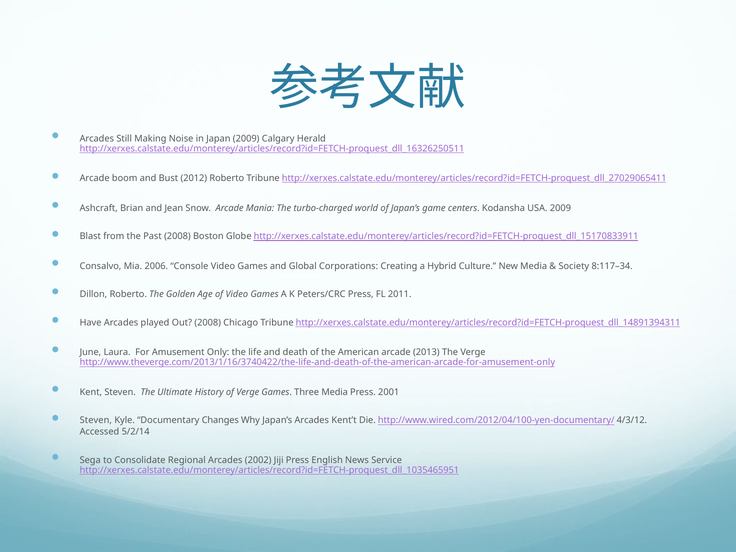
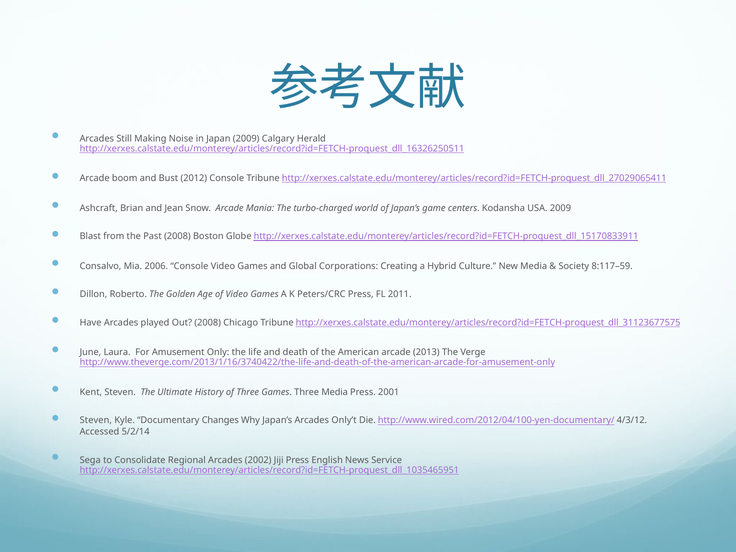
2012 Roberto: Roberto -> Console (227, 178)
8:117–34: 8:117–34 -> 8:117–59 (612, 266)
http://xerxes.calstate.edu/monterey/articles/record?id=FETCH-proquest_dll_14891394311: http://xerxes.calstate.edu/monterey/articles/record?id=FETCH-proquest_dll_14891394311 -> http://xerxes.calstate.edu/monterey/articles/record?id=FETCH-proquest_dll_31123677575 (488, 323)
of Verge: Verge -> Three (248, 392)
Kent’t: Kent’t -> Only’t (344, 420)
